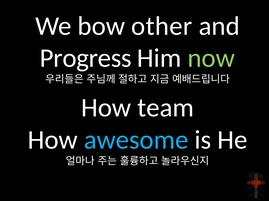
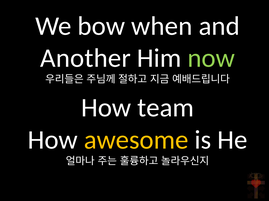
other: other -> when (162, 26)
Progress: Progress -> Another (85, 58)
awesome colour: light blue -> yellow (136, 140)
